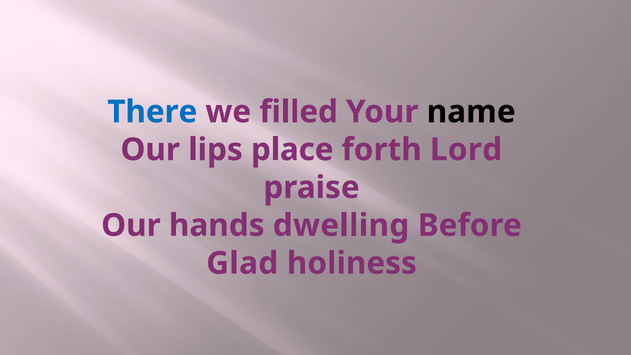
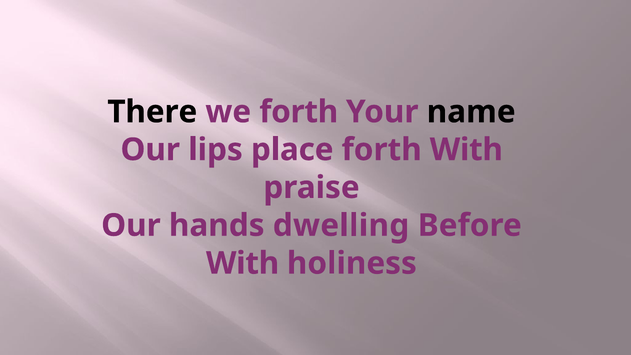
There colour: blue -> black (152, 112)
we filled: filled -> forth (299, 112)
forth Lord: Lord -> With (466, 150)
Glad: Glad -> With (243, 263)
